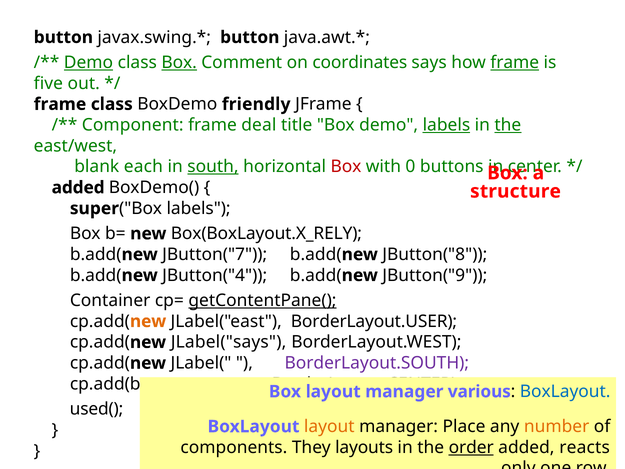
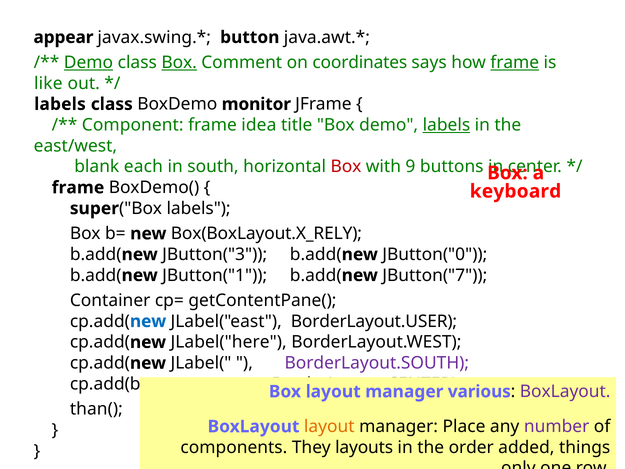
button: button -> appear (63, 37)
five: five -> like (48, 83)
frame: frame -> labels (60, 104)
friendly: friendly -> monitor (256, 104)
deal: deal -> idea (259, 125)
the underline: present -> none (508, 125)
south underline: present -> none (213, 167)
0: 0 -> 9 (410, 167)
added: added -> frame (78, 187)
structure: structure -> keyboard (515, 191)
JButton("7: JButton("7 -> JButton("3 (215, 254)
JButton("8: JButton("8 -> JButton("0 (435, 254)
JButton("4: JButton("4 -> JButton("1 (215, 275)
JButton("9: JButton("9 -> JButton("7 (435, 275)
getContentPane( underline: present -> none (262, 300)
new colour: orange -> blue (148, 321)
JLabel("says: JLabel("says -> JLabel("here (229, 342)
BoxLayout colour: blue -> purple (565, 391)
used(: used( -> than( (96, 409)
number colour: orange -> purple (557, 426)
order underline: present -> none (471, 447)
reacts: reacts -> things (585, 447)
